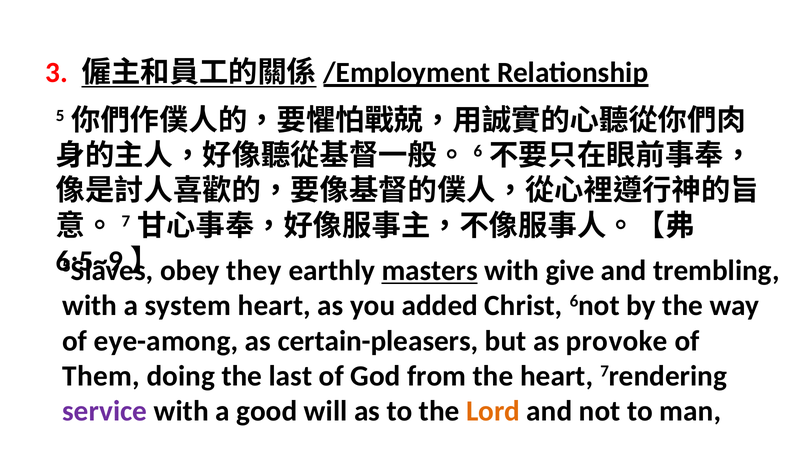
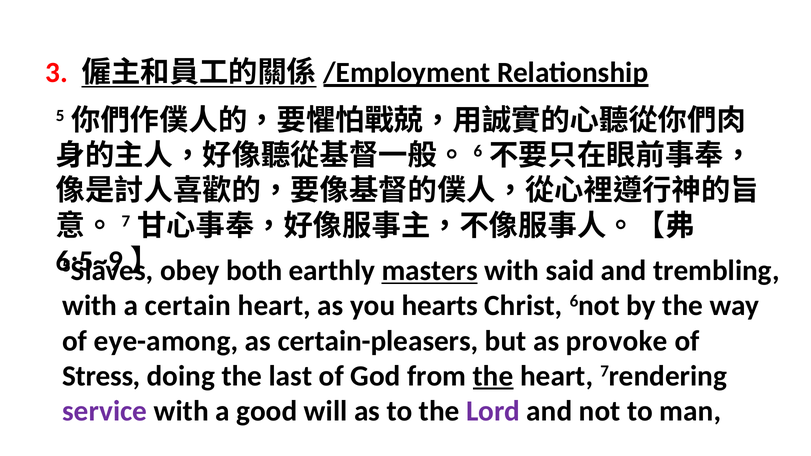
they: they -> both (254, 271)
give: give -> said (570, 271)
system: system -> certain (188, 306)
added: added -> hearts (440, 306)
Them: Them -> Stress (101, 376)
the underline: none -> present (493, 376)
Lord colour: orange -> purple (493, 411)
